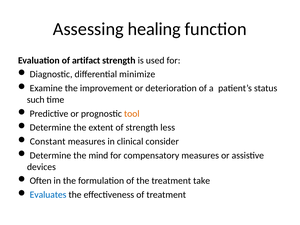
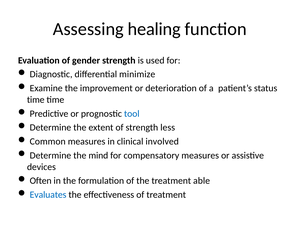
artifact: artifact -> gender (86, 60)
such: such -> time (36, 100)
tool colour: orange -> blue (132, 114)
Constant: Constant -> Common (48, 141)
consider: consider -> involved (162, 141)
take: take -> able (202, 181)
